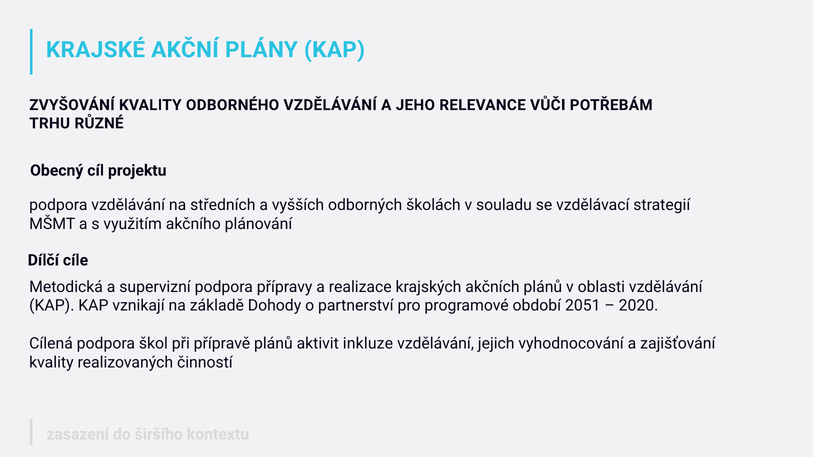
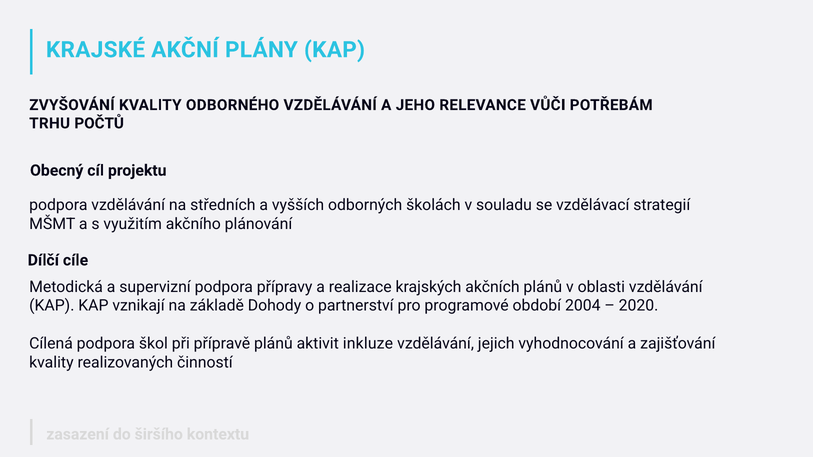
RŮZNÉ: RŮZNÉ -> POČTŮ (99, 123)
2051: 2051 -> 2004 (583, 306)
